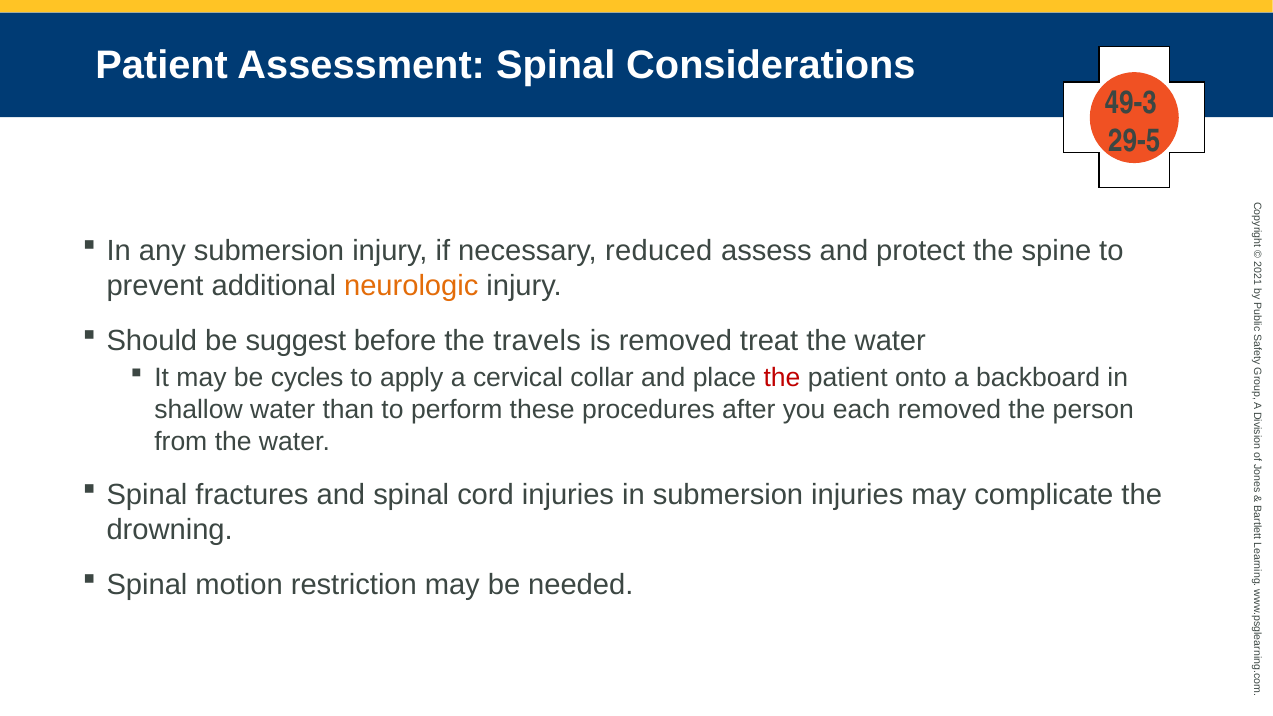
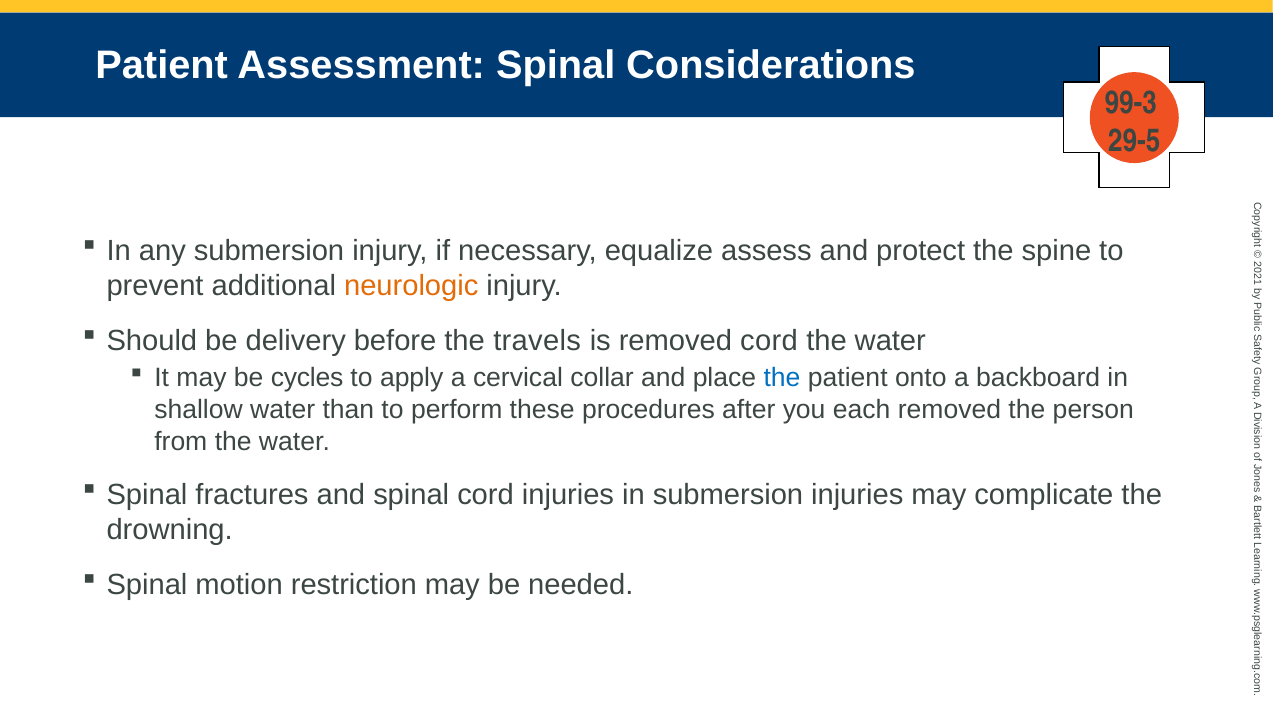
49-3: 49-3 -> 99-3 (1131, 103)
reduced: reduced -> equalize (659, 251)
suggest: suggest -> delivery (296, 340)
removed treat: treat -> cord (769, 340)
the colour: red -> blue (782, 378)
